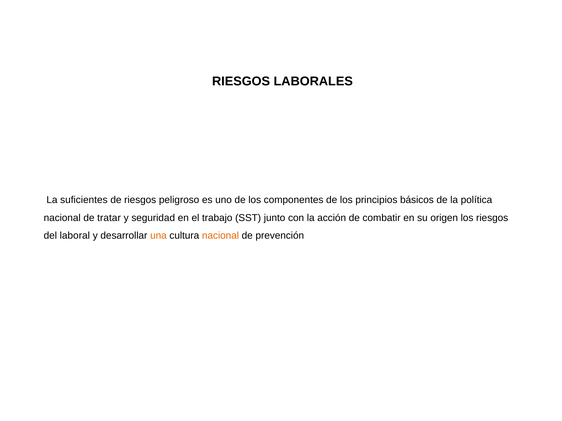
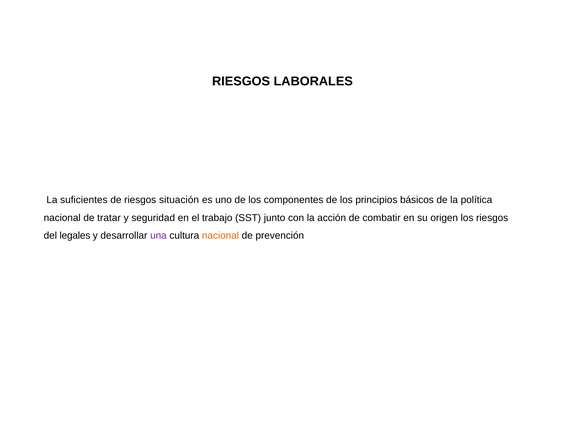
peligroso: peligroso -> situación (179, 200)
laboral: laboral -> legales (75, 236)
una colour: orange -> purple (158, 236)
